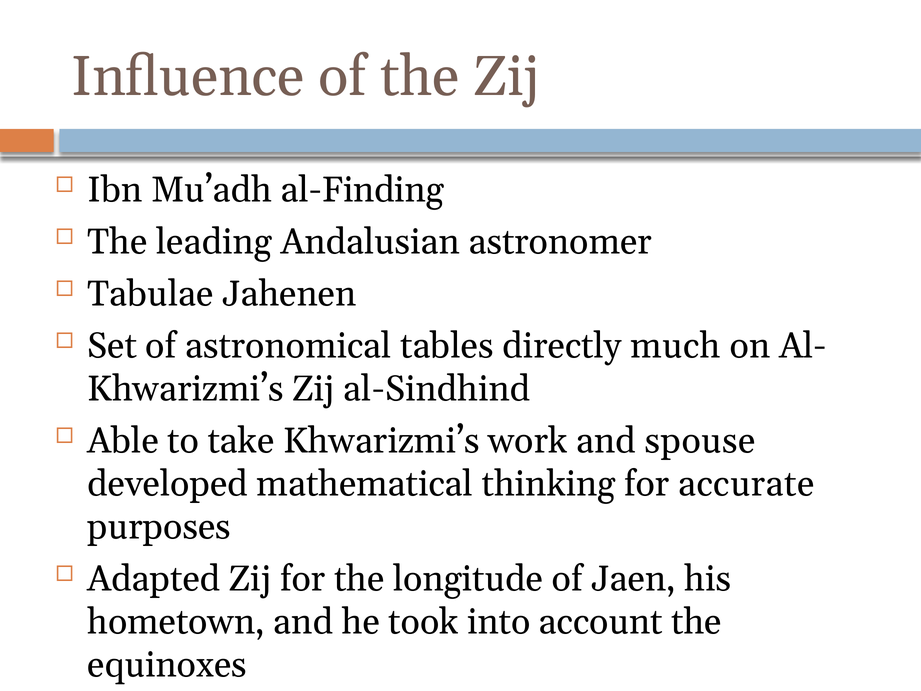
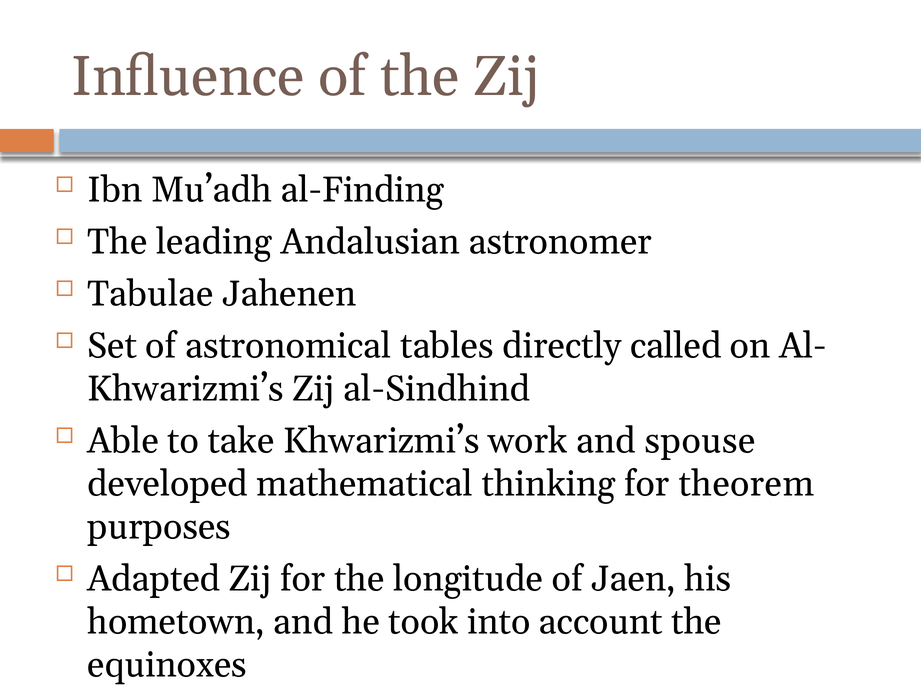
much: much -> called (676, 346)
accurate: accurate -> theorem (746, 484)
